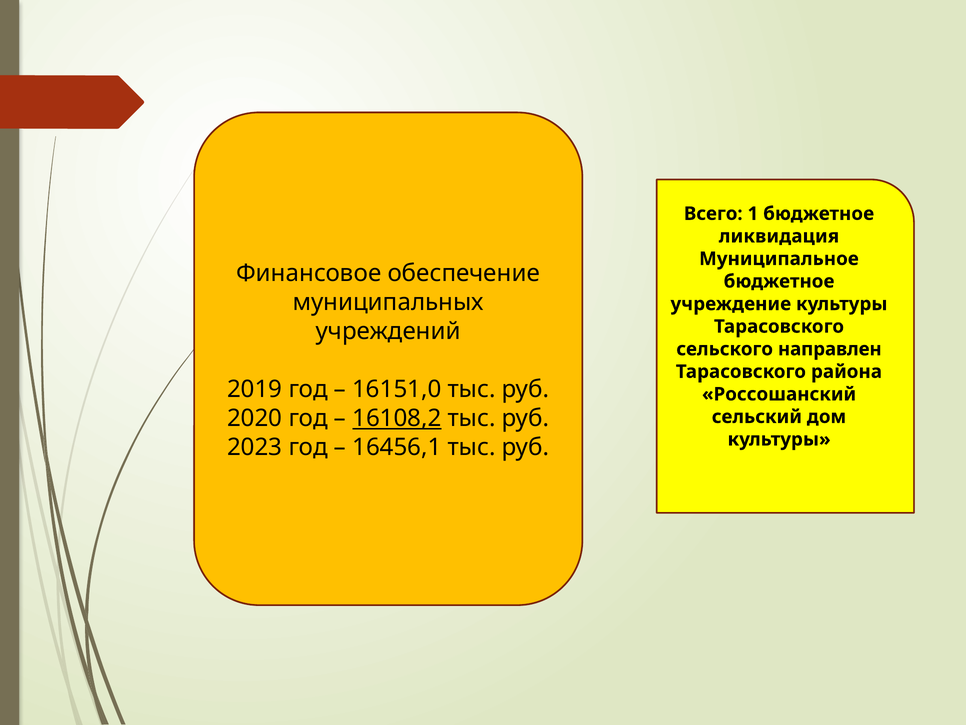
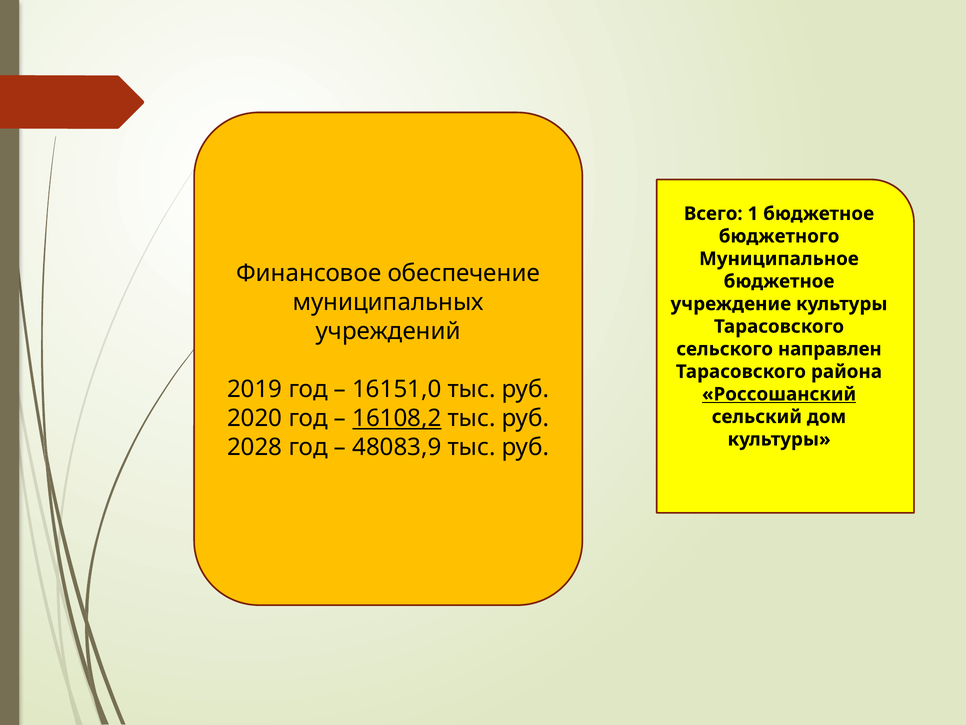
ликвидация: ликвидация -> бюджетного (779, 236)
Россошанский underline: none -> present (779, 394)
2023: 2023 -> 2028 (255, 447)
16456,1: 16456,1 -> 48083,9 (397, 447)
